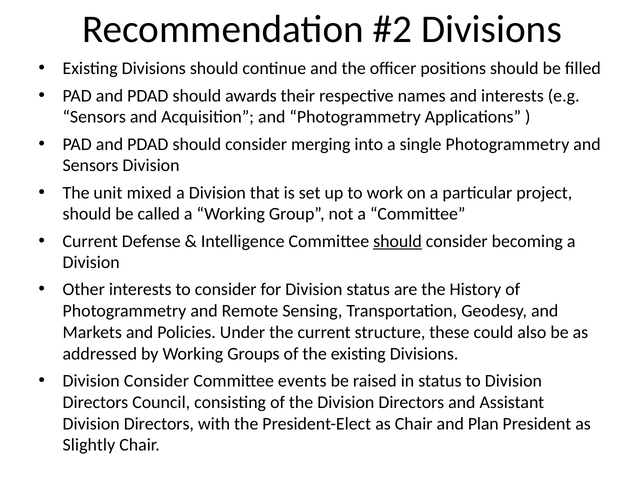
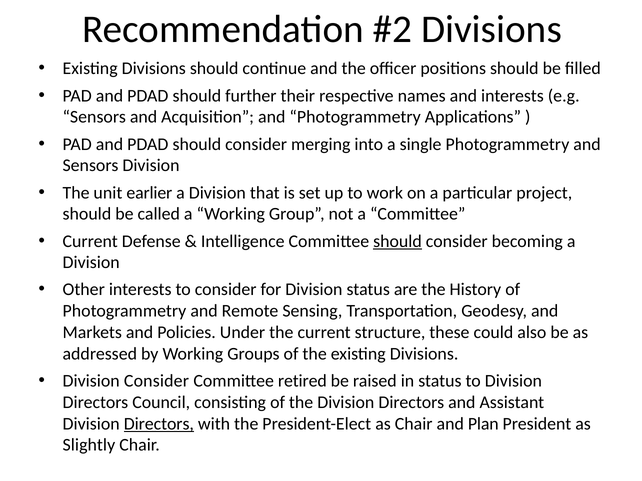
awards: awards -> further (251, 96)
mixed: mixed -> earlier (149, 193)
events: events -> retired (302, 381)
Directors underline: none -> present (159, 424)
